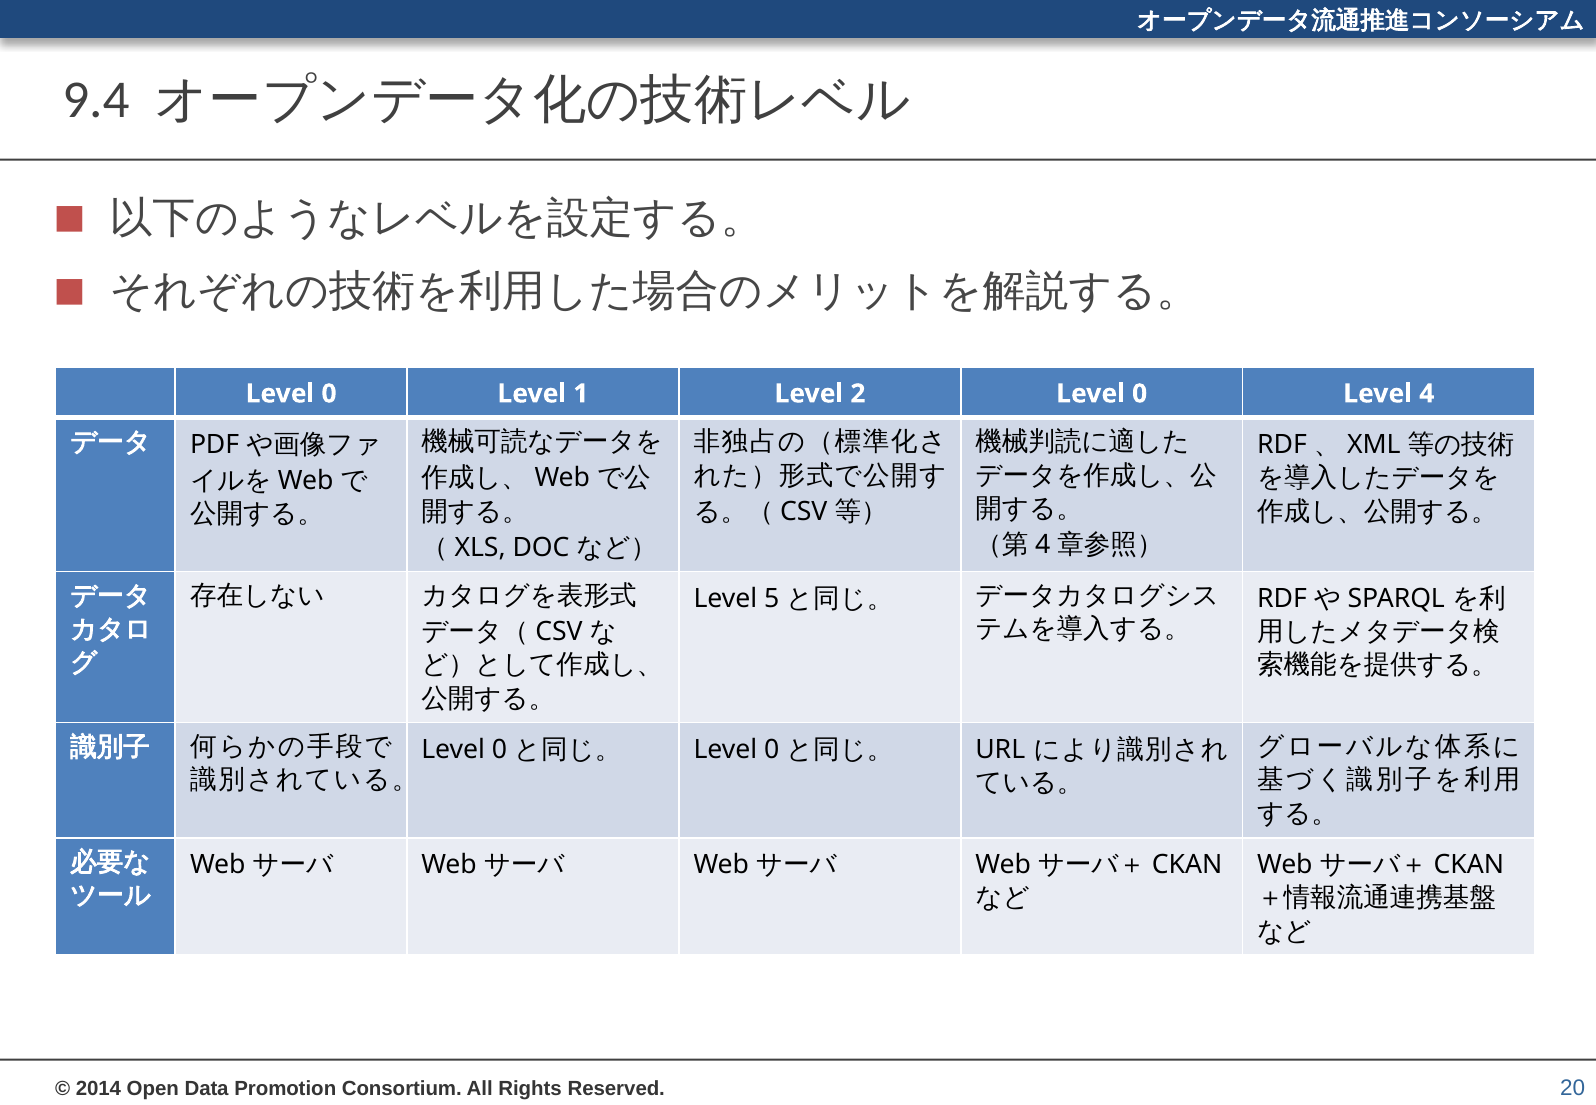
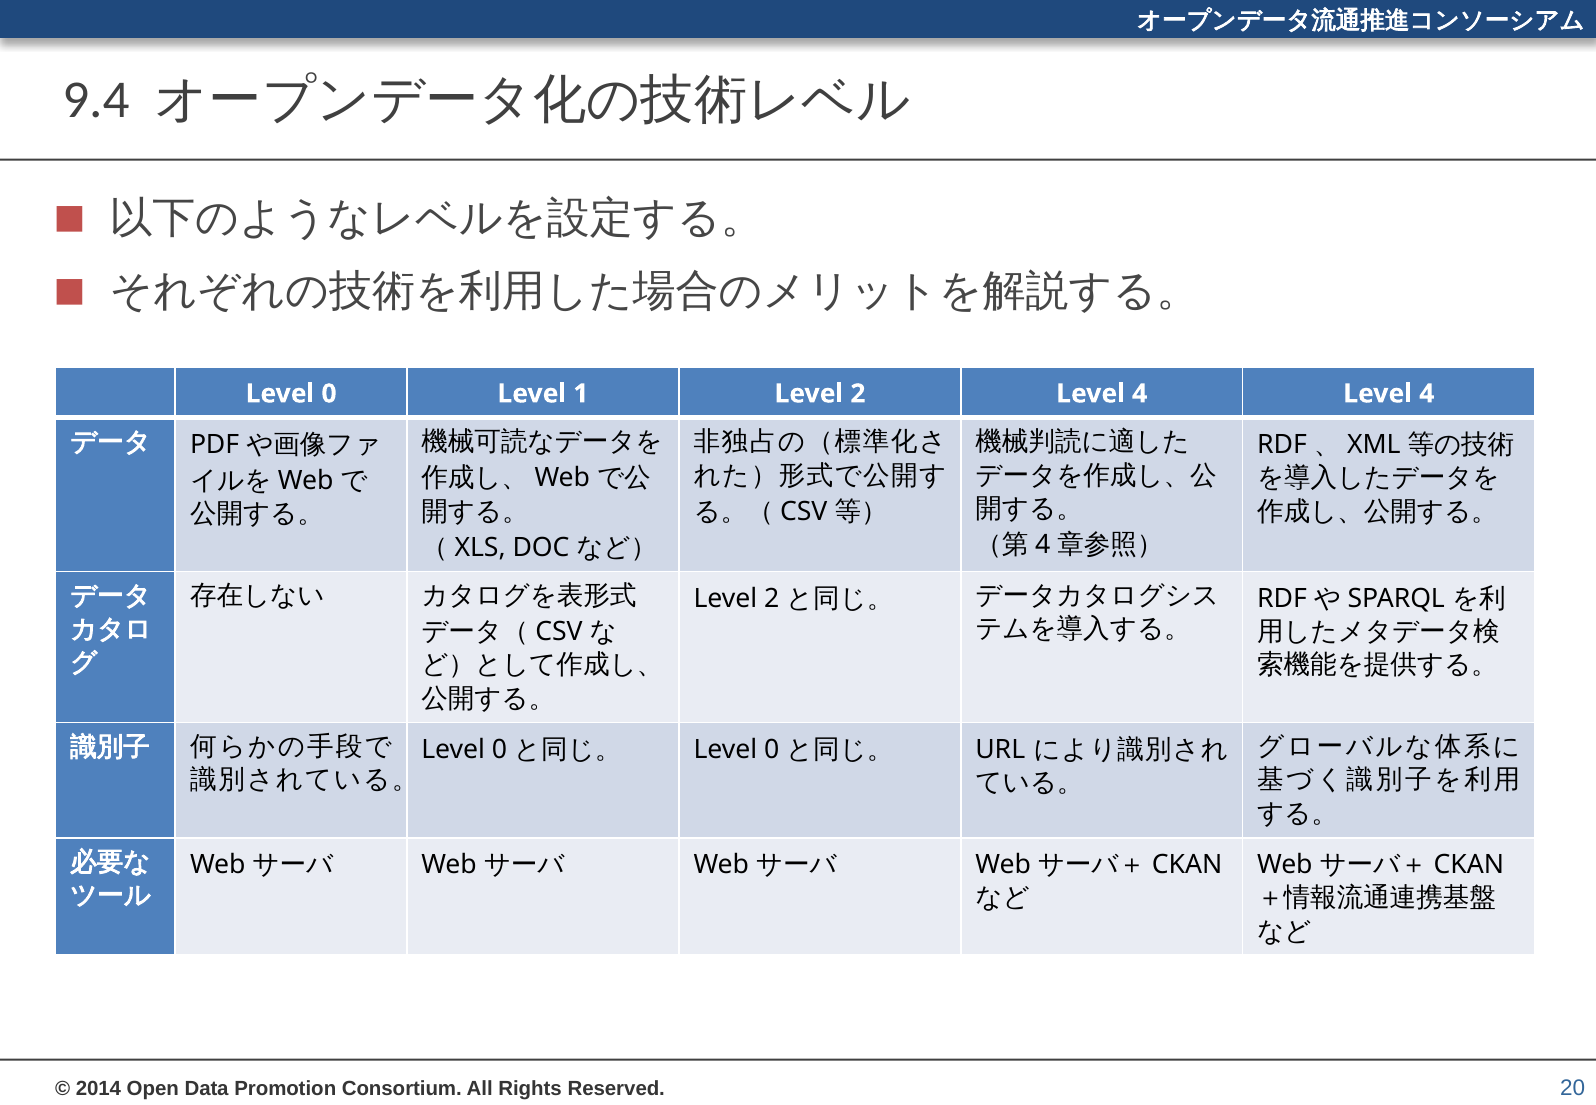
2 Level 0: 0 -> 4 (1140, 394)
5: 5 -> 2 (772, 598)
